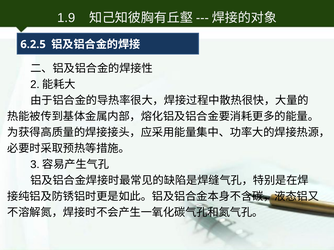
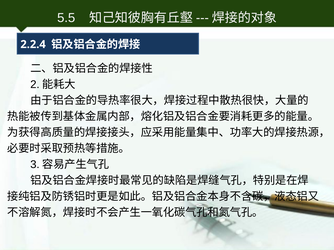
1.9: 1.9 -> 5.5 (66, 18)
6.2.5: 6.2.5 -> 2.2.4 (33, 44)
